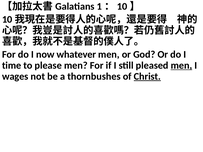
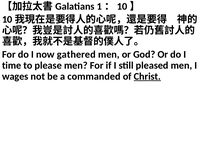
whatever: whatever -> gathered (76, 55)
men underline: present -> none (181, 65)
thornbushes: thornbushes -> commanded (94, 76)
